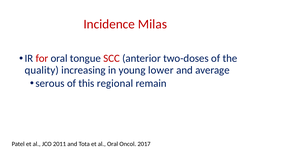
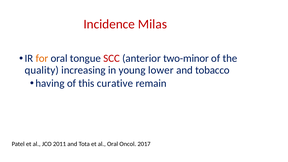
for colour: red -> orange (42, 58)
two-doses: two-doses -> two-minor (186, 58)
average: average -> tobacco (212, 70)
serous: serous -> having (50, 83)
regional: regional -> curative (115, 83)
